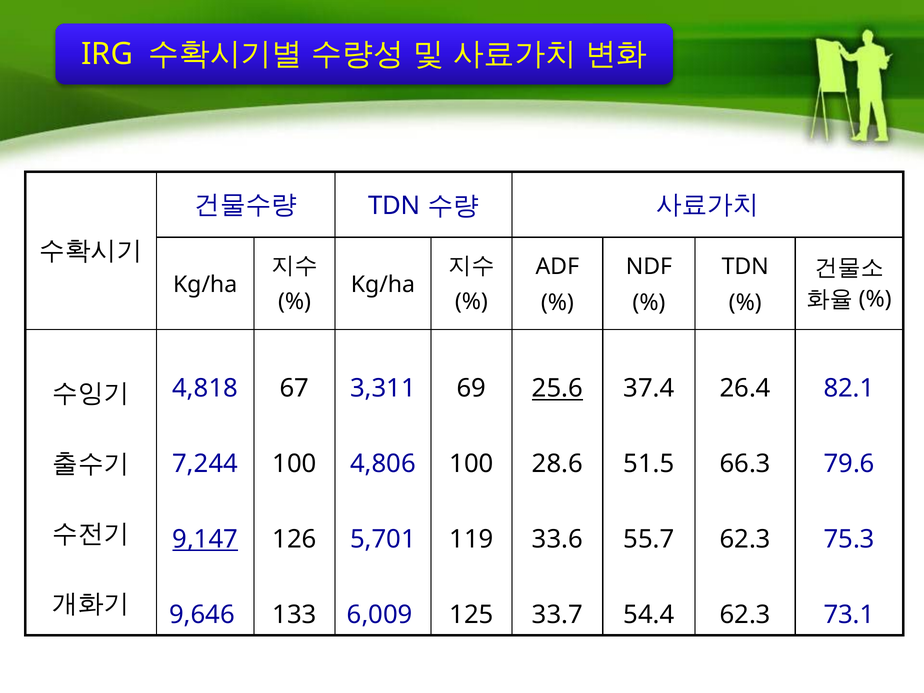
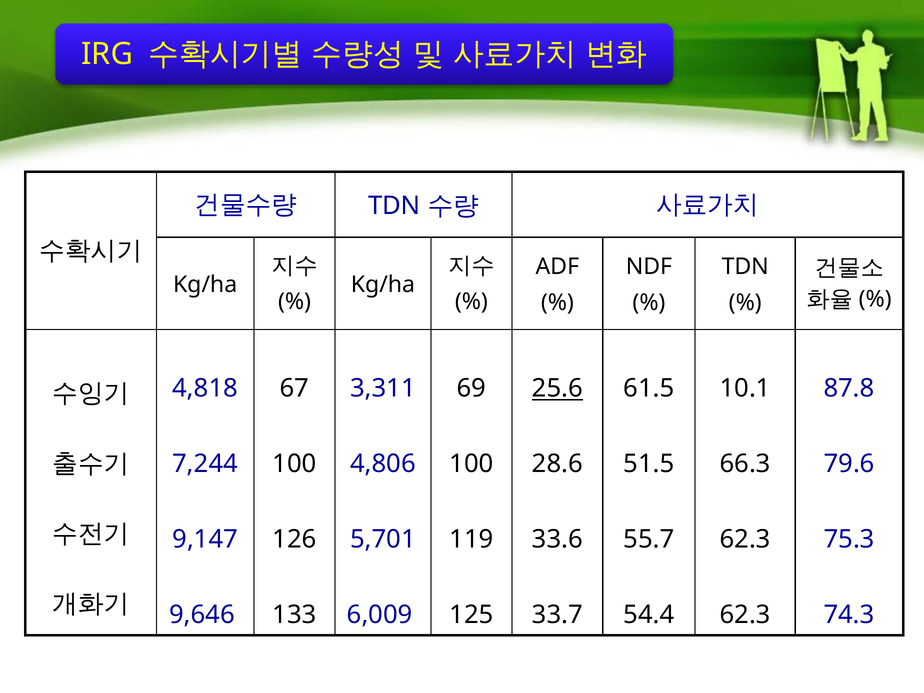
37.4: 37.4 -> 61.5 (649, 389)
26.4: 26.4 -> 10.1 (745, 389)
82.1: 82.1 -> 87.8 (849, 389)
9,147 underline: present -> none (205, 539)
73.1: 73.1 -> 74.3 (849, 615)
